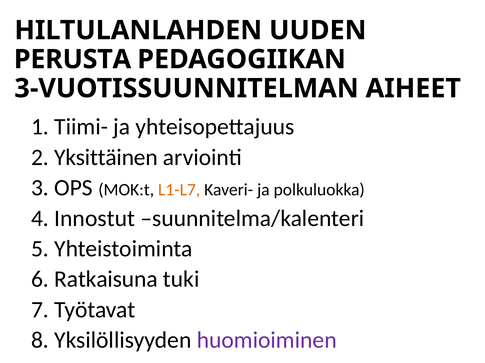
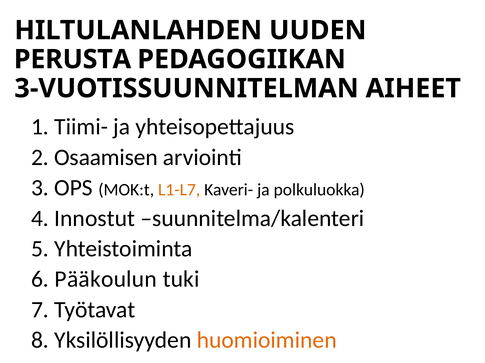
Yksittäinen: Yksittäinen -> Osaamisen (106, 158)
Ratkaisuna: Ratkaisuna -> Pääkoulun (106, 280)
huomioiminen colour: purple -> orange (267, 341)
